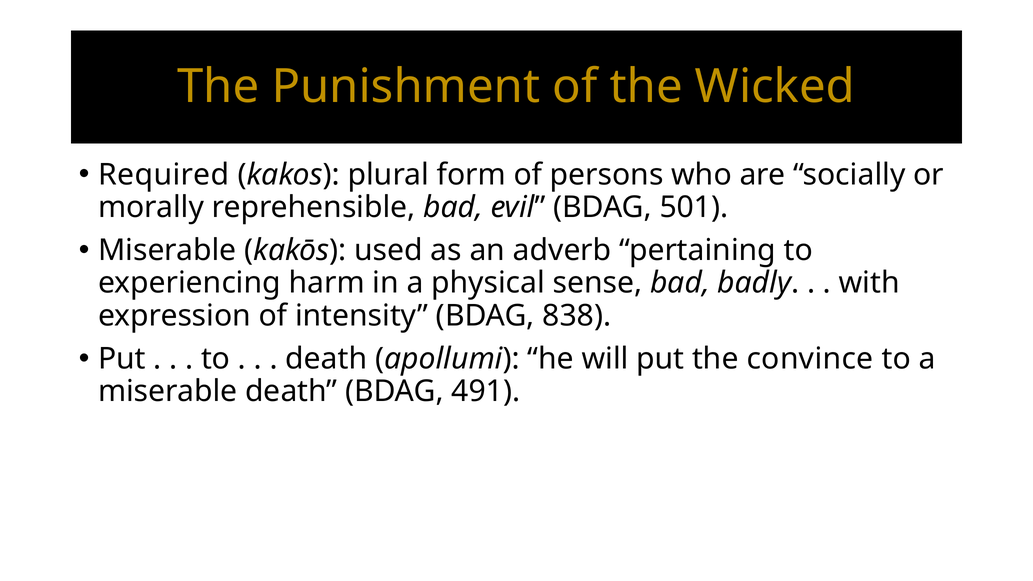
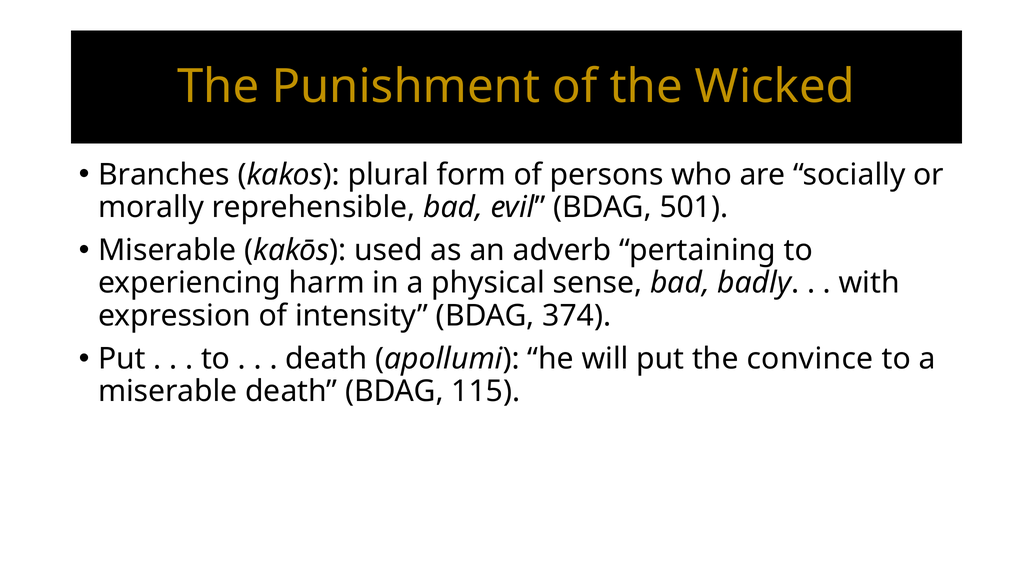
Required: Required -> Branches (164, 175)
838: 838 -> 374 (577, 316)
491: 491 -> 115 (486, 391)
